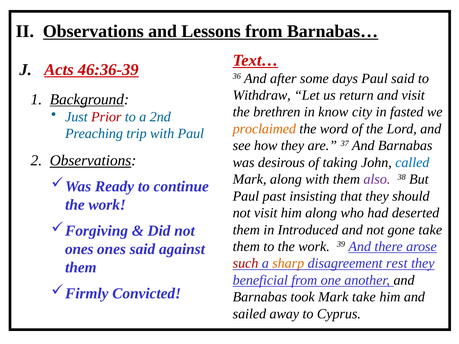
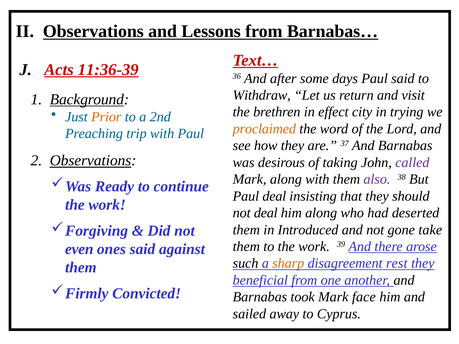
46:36-39: 46:36-39 -> 11:36-39 (108, 70)
know: know -> effect (333, 112)
fasted: fasted -> trying (407, 112)
Prior colour: red -> orange (106, 117)
called colour: blue -> purple (412, 163)
Paul past: past -> deal (274, 196)
not visit: visit -> deal (266, 213)
ones: ones -> even (79, 249)
such colour: red -> black (246, 264)
Mark take: take -> face (364, 297)
